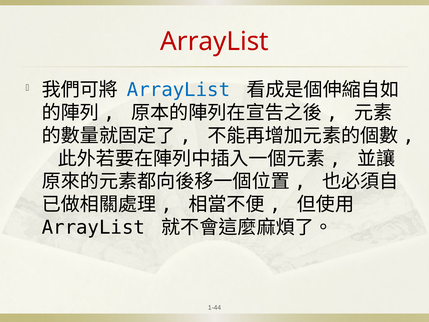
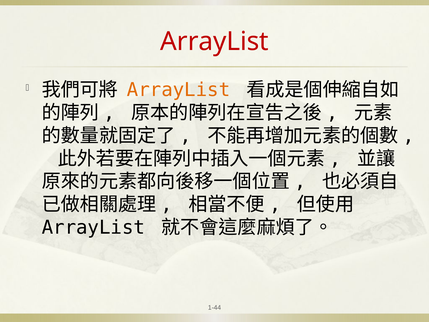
ArrayList colour: blue -> orange (179, 90)
